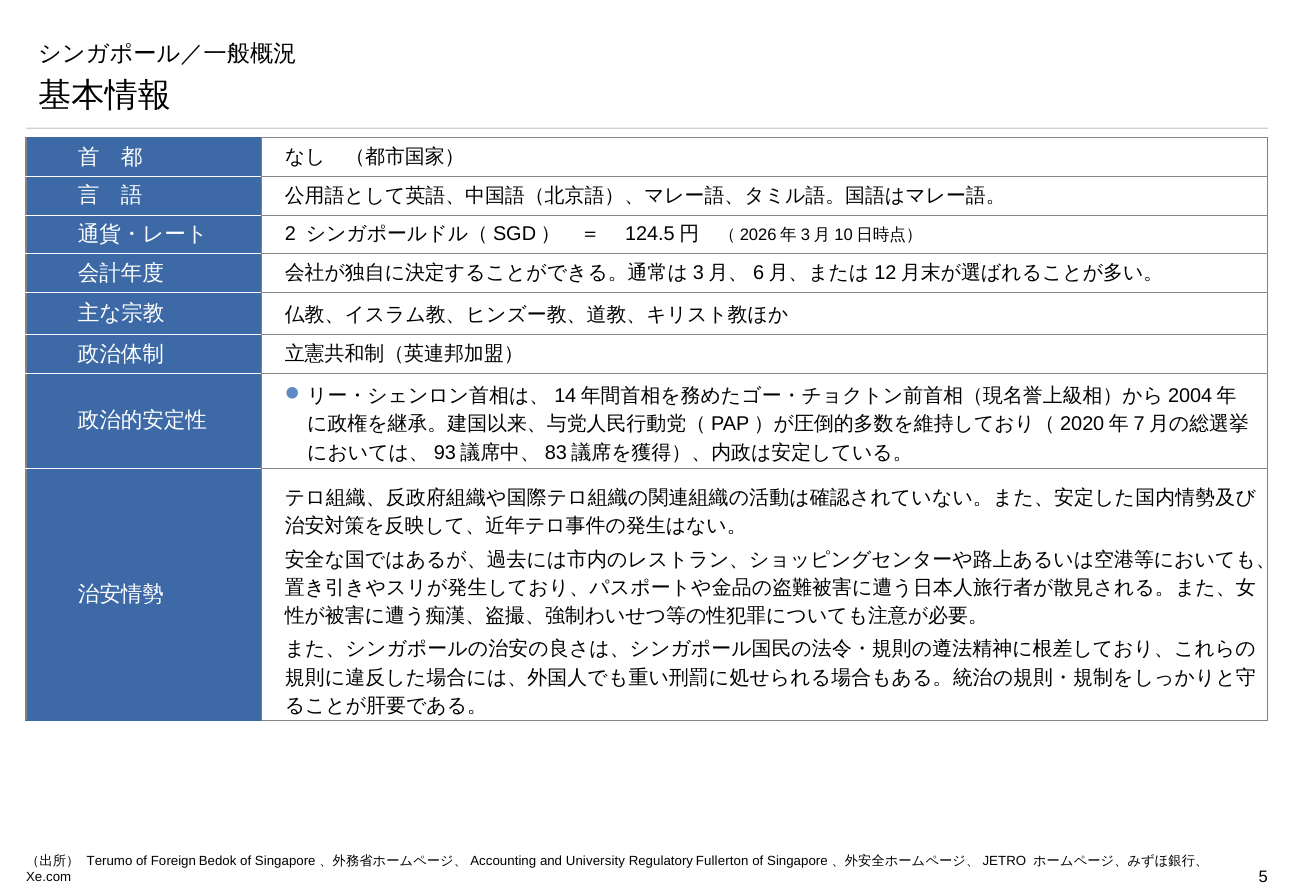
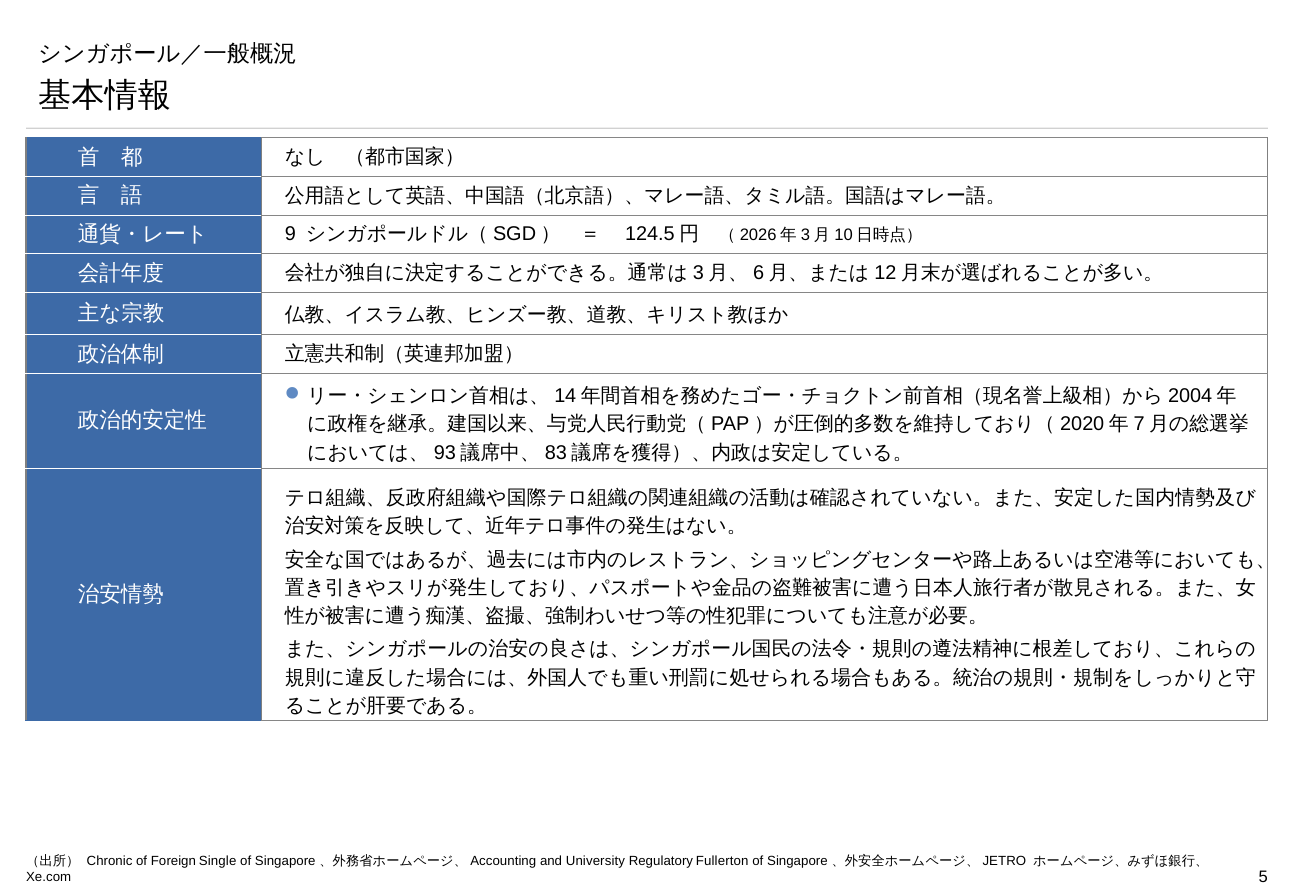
2: 2 -> 9 (290, 234)
Terumo: Terumo -> Chronic (110, 861)
Bedok: Bedok -> Single (218, 861)
